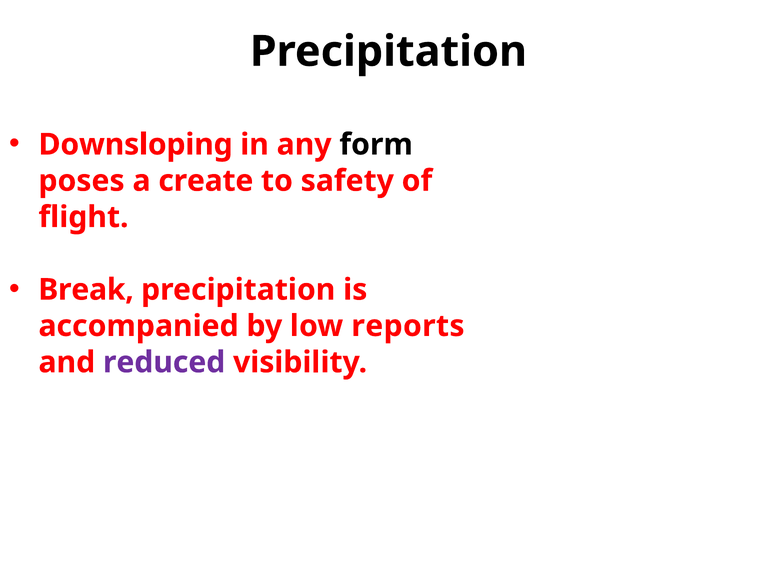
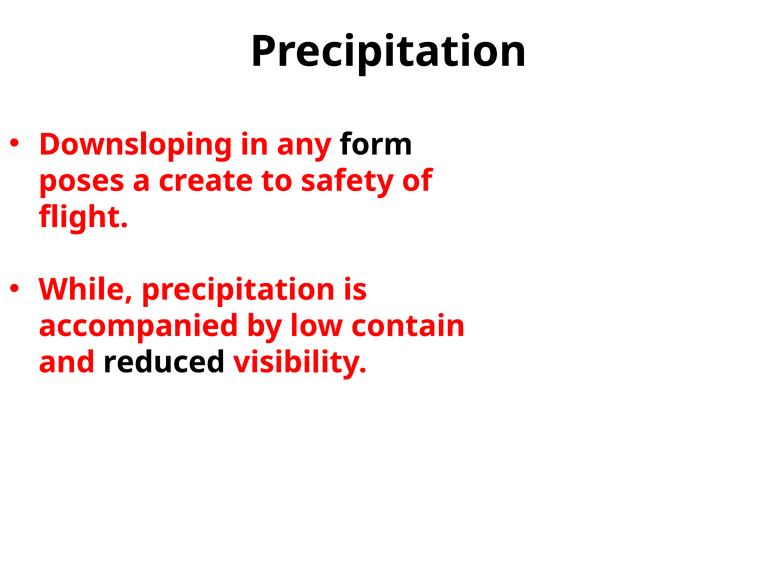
Break: Break -> While (86, 290)
reports: reports -> contain (408, 326)
reduced colour: purple -> black (164, 362)
